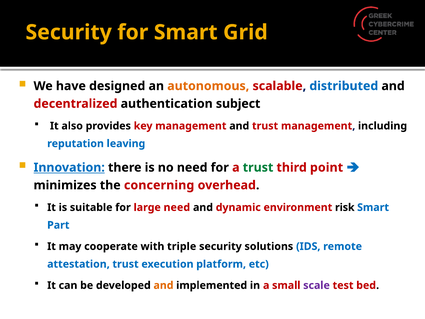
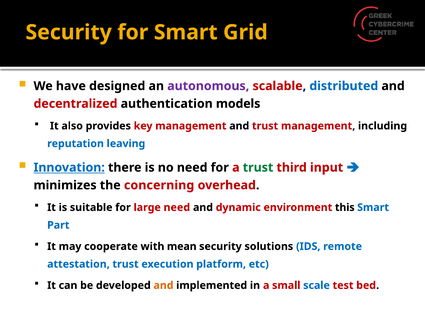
autonomous colour: orange -> purple (208, 86)
subject: subject -> models (238, 104)
point: point -> input (327, 167)
risk: risk -> this (345, 207)
triple: triple -> mean (182, 246)
scale colour: purple -> blue (317, 285)
